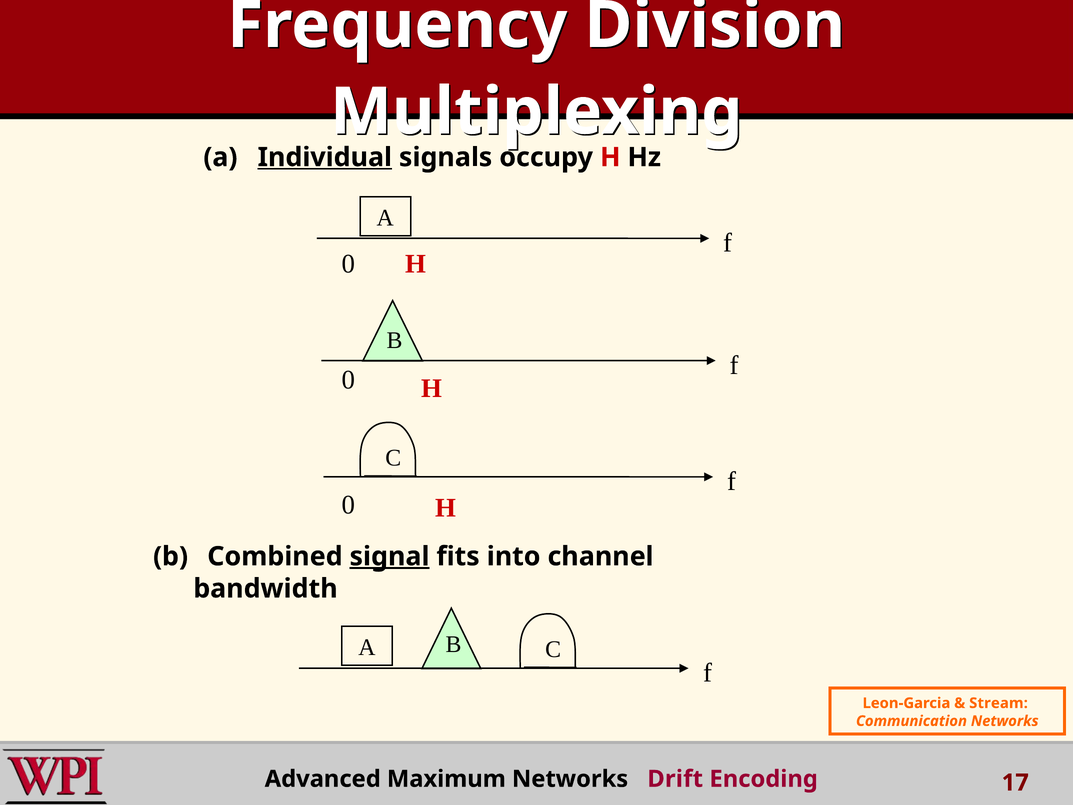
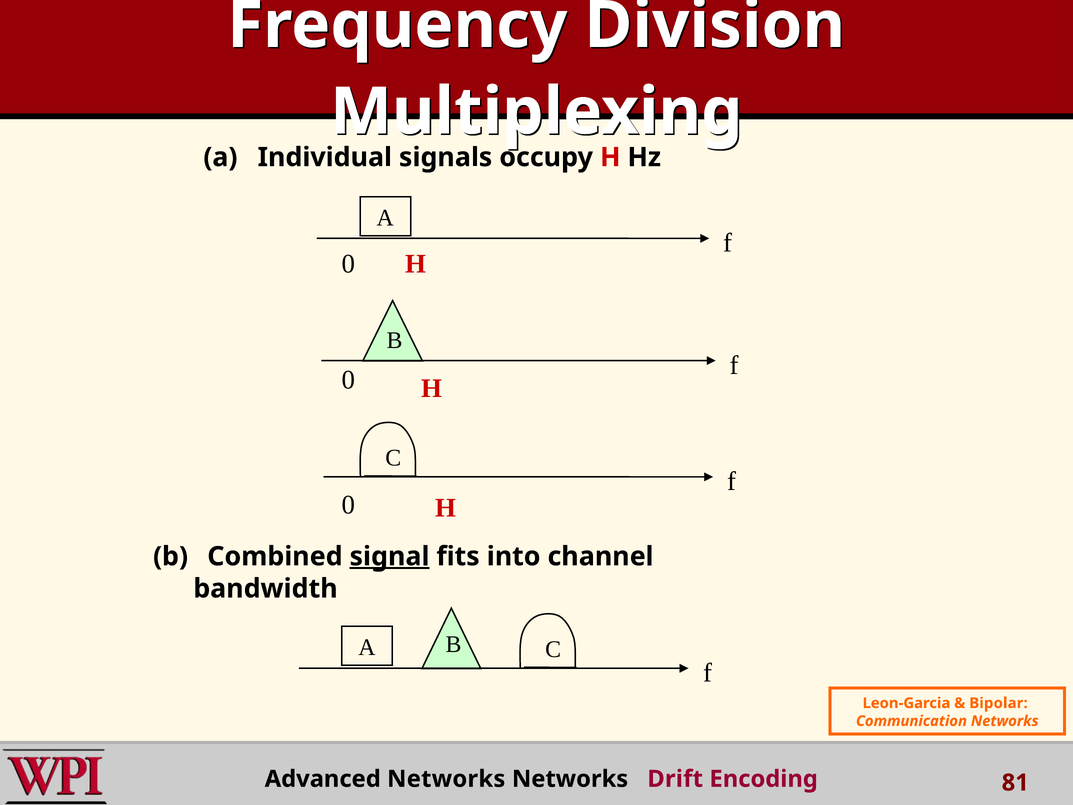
Individual underline: present -> none (325, 157)
Stream: Stream -> Bipolar (999, 703)
Advanced Maximum: Maximum -> Networks (446, 779)
17: 17 -> 81 (1015, 782)
